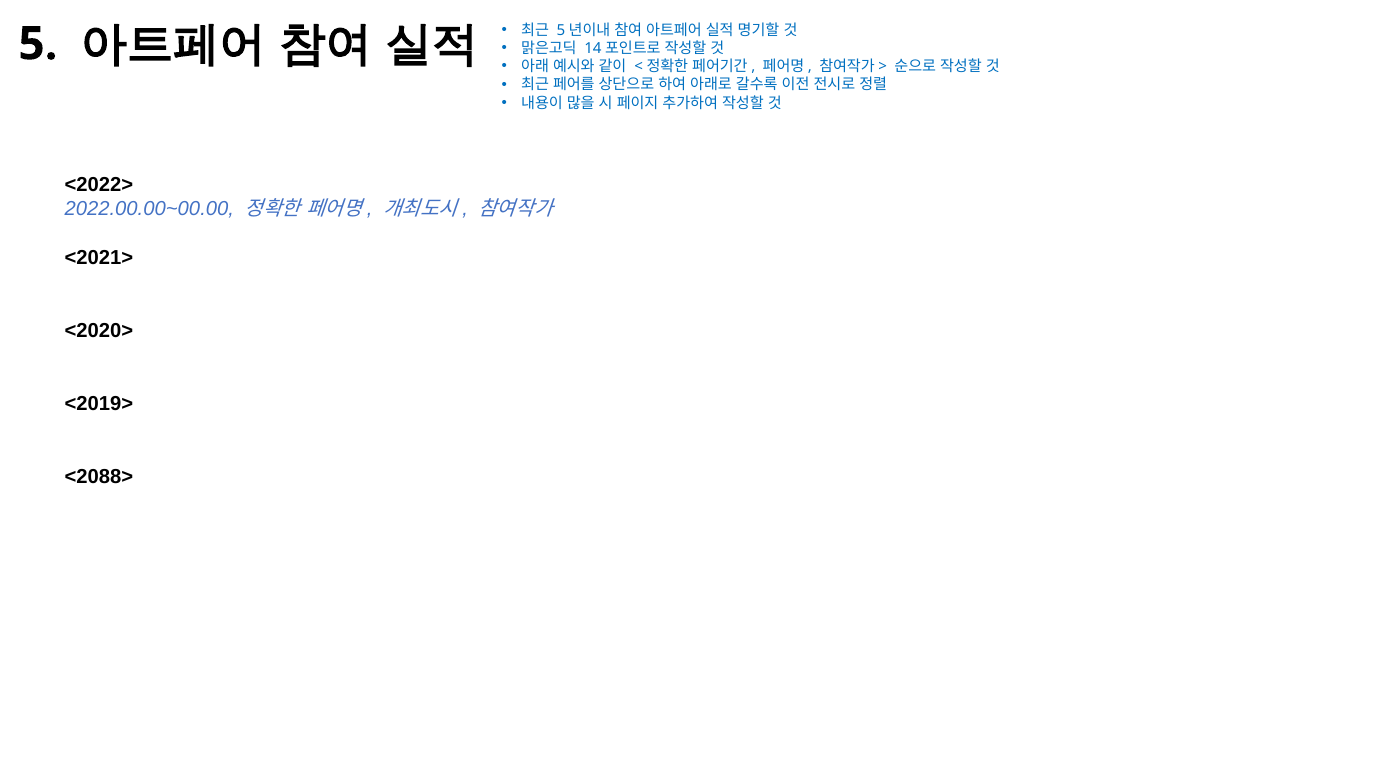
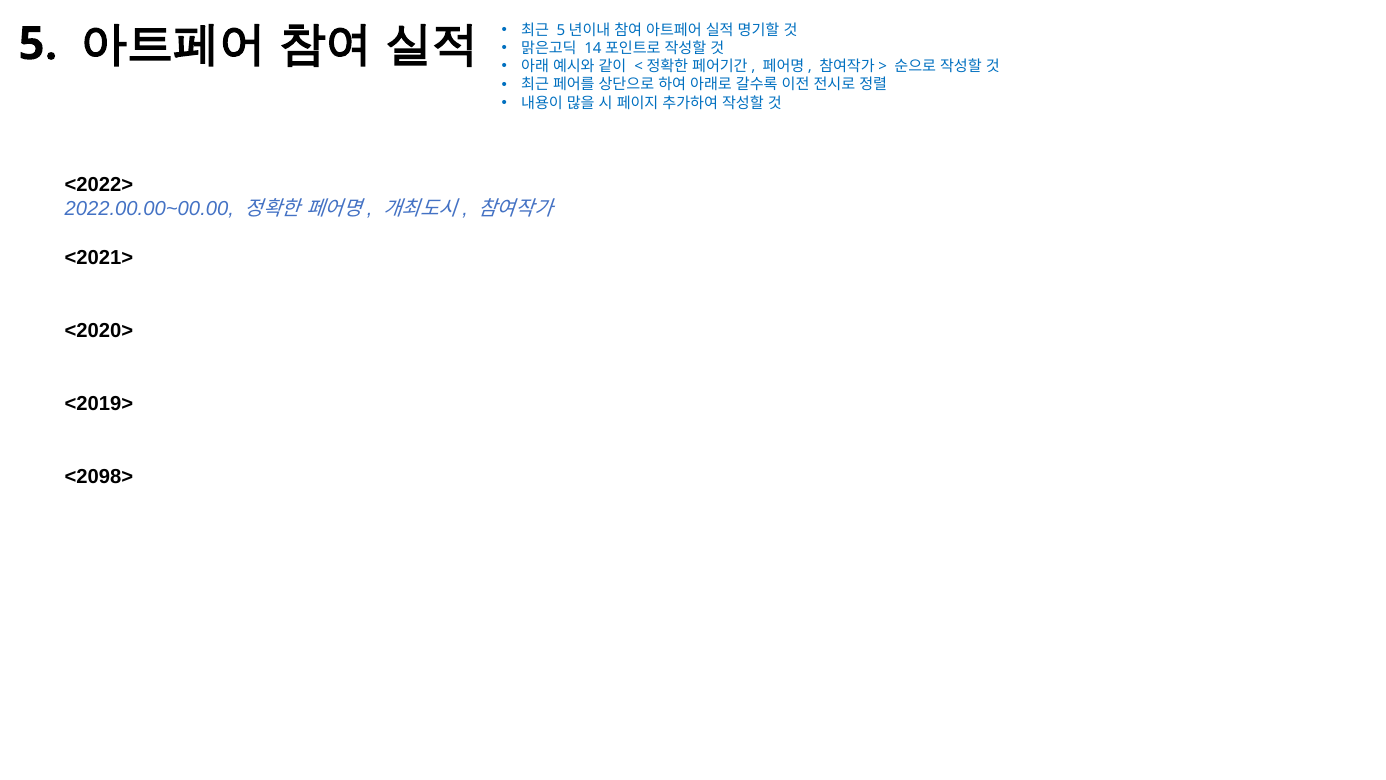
<2088>: <2088> -> <2098> (99, 476)
